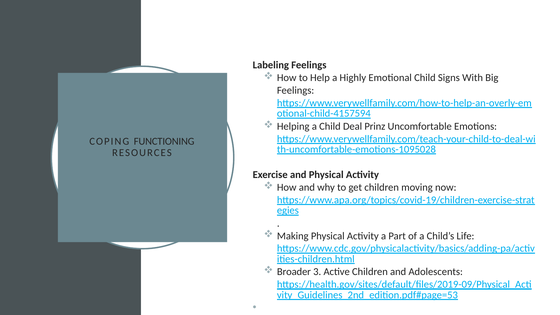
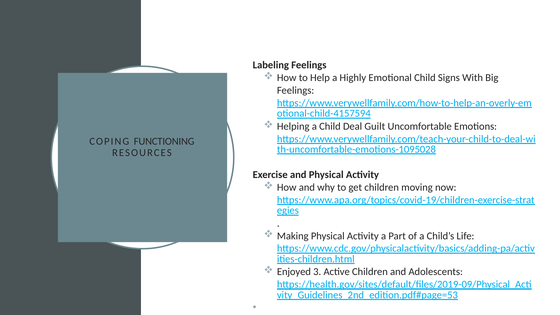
Prinz: Prinz -> Guilt (375, 126)
Broader: Broader -> Enjoyed (294, 272)
